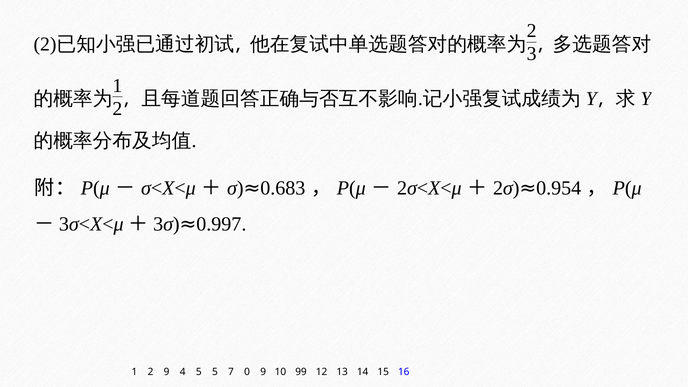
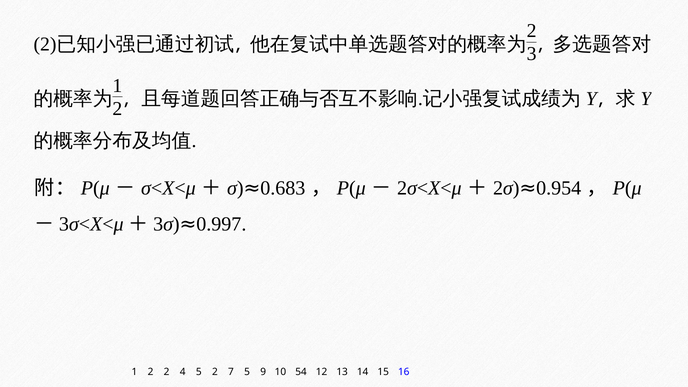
2 9: 9 -> 2 (167, 372)
5 5: 5 -> 2 (215, 372)
7 0: 0 -> 5 (247, 372)
99: 99 -> 54 (301, 372)
